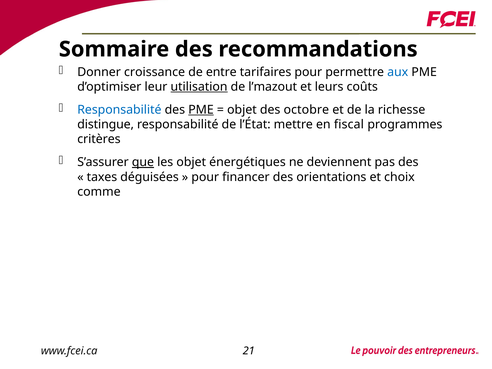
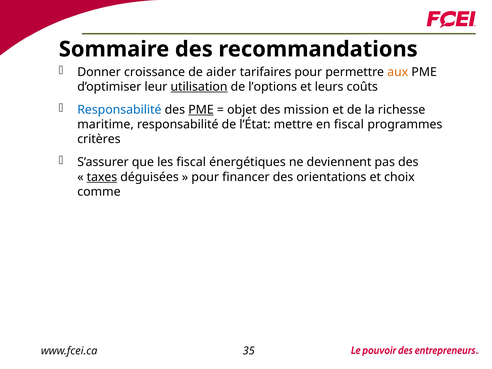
entre: entre -> aider (221, 72)
aux colour: blue -> orange (398, 72)
l’mazout: l’mazout -> l’options (273, 87)
octobre: octobre -> mission (306, 110)
distingue: distingue -> maritime (106, 124)
que underline: present -> none (143, 162)
les objet: objet -> fiscal (191, 162)
taxes underline: none -> present (102, 177)
21: 21 -> 35 (249, 351)
